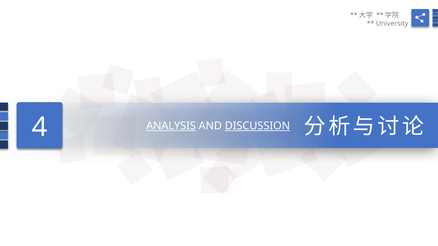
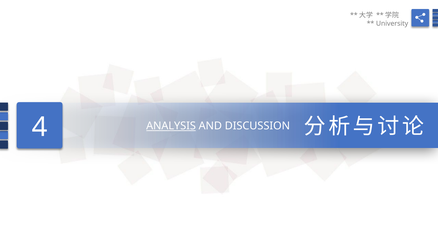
DISCUSSION underline: present -> none (257, 126)
